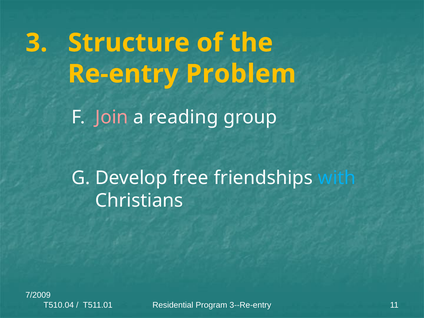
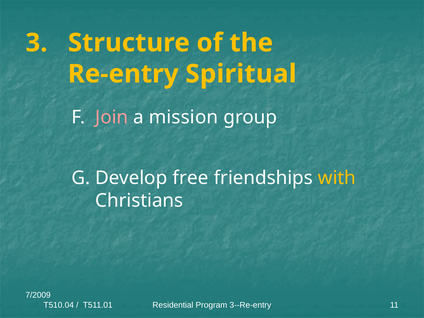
Problem: Problem -> Spiritual (241, 74)
reading: reading -> mission (183, 117)
with colour: light blue -> yellow (337, 178)
